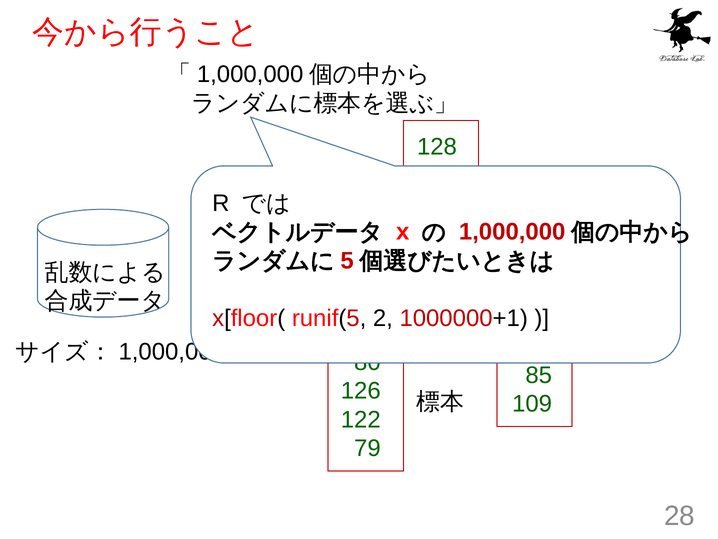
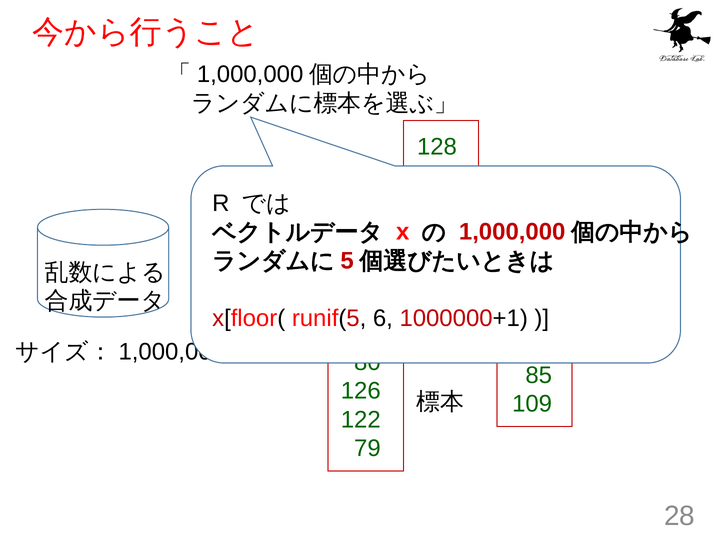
2: 2 -> 6 (383, 318)
